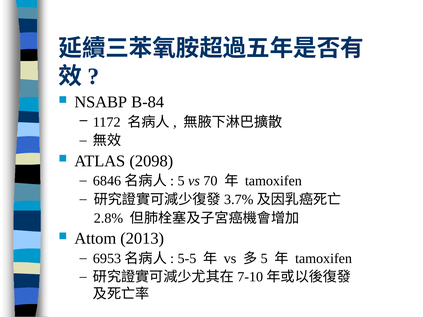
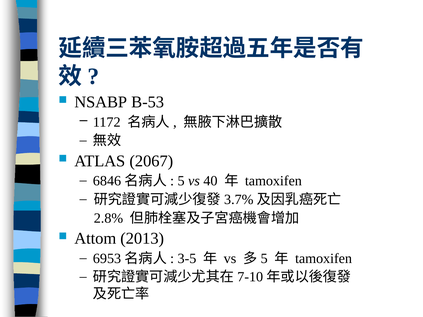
B-84: B-84 -> B-53 (148, 102)
2098: 2098 -> 2067 (151, 161)
70: 70 -> 40 (210, 181)
5-5: 5-5 -> 3-5 (187, 259)
